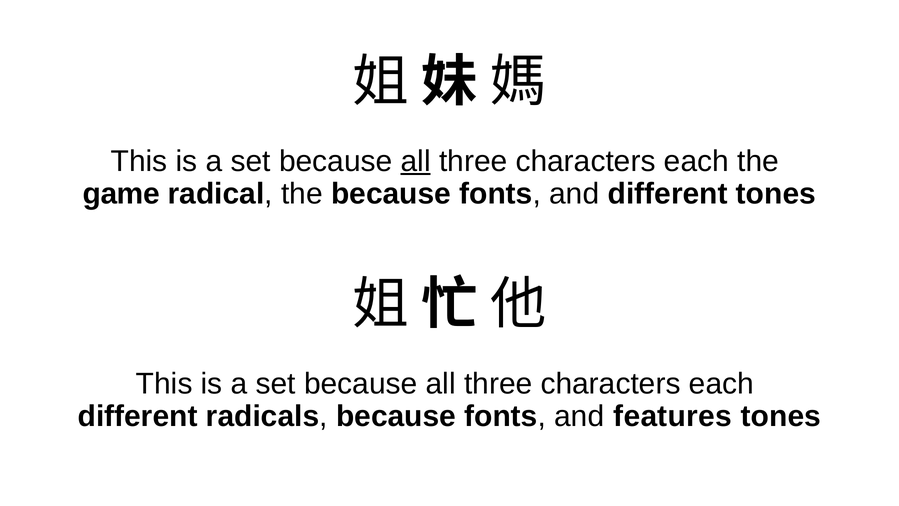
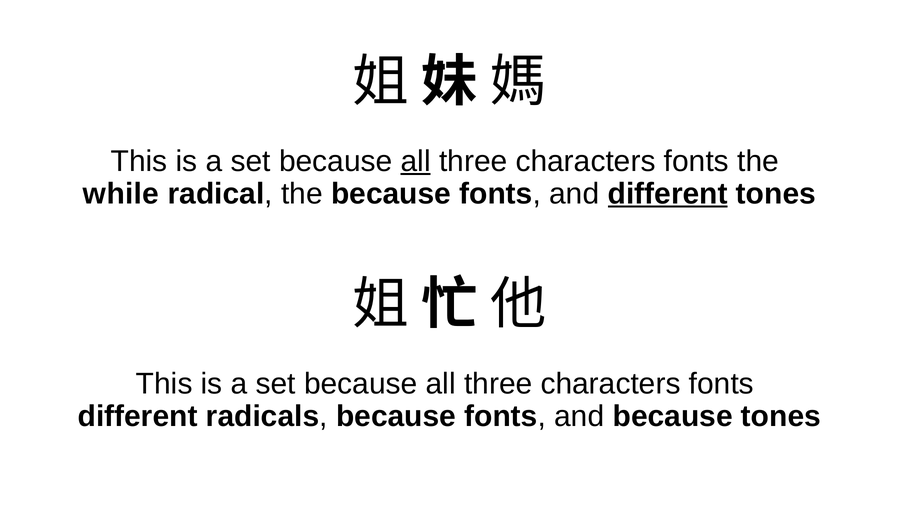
each: each -> fonts (696, 161)
game: game -> while (121, 194)
different underline: none -> present (668, 194)
each: each -> fonts (721, 384)
and features: features -> because (673, 416)
